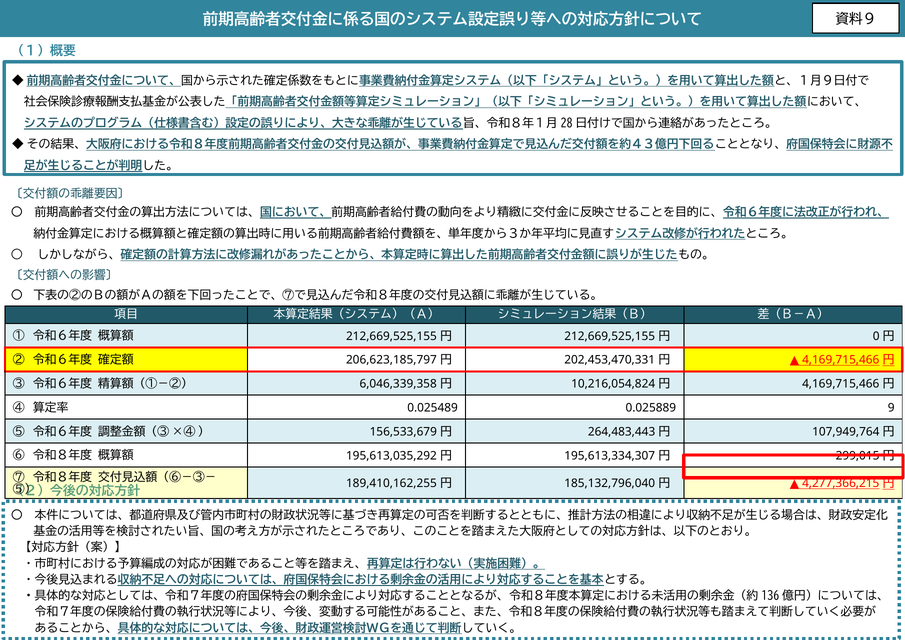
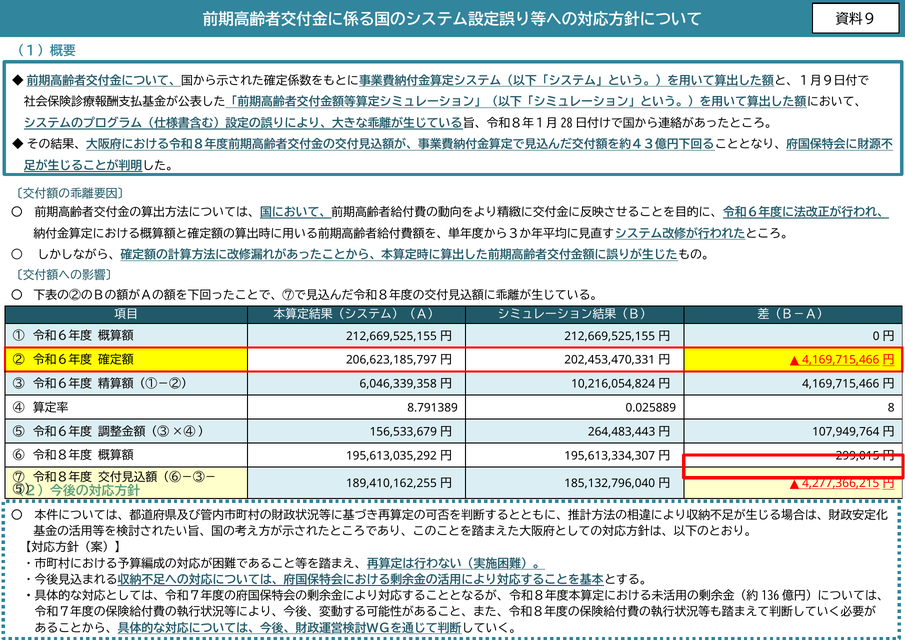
0.025489: 0.025489 -> 8.791389 (433, 408)
9: 9 -> 8 (891, 408)
